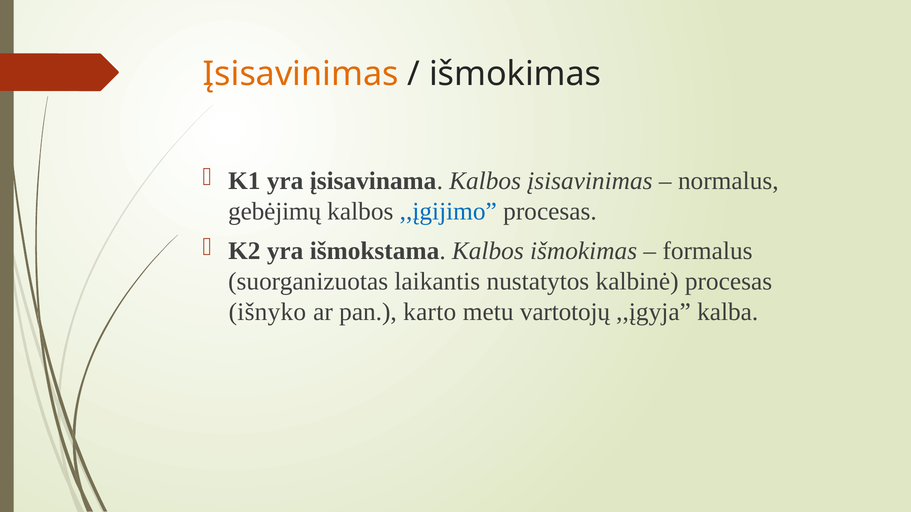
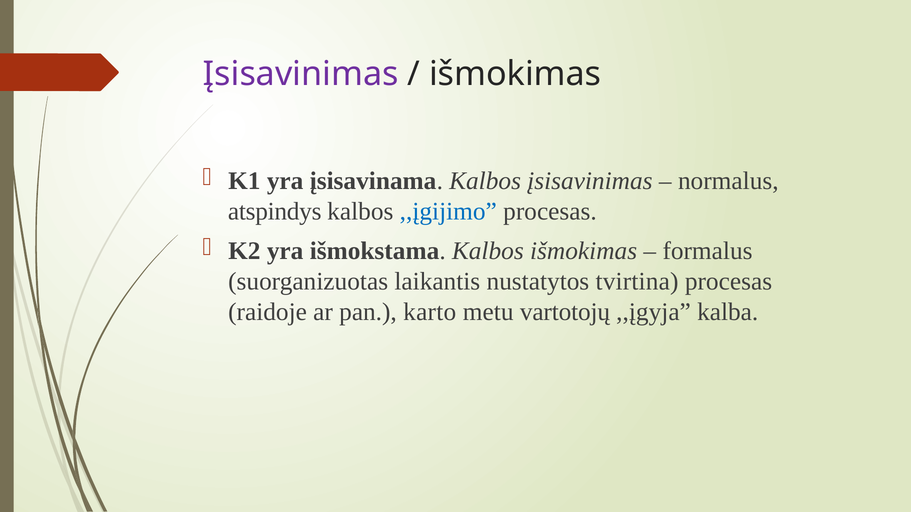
Įsisavinimas colour: orange -> purple (301, 74)
gebėjimų: gebėjimų -> atspindys (275, 211)
kalbinė: kalbinė -> tvirtina (637, 282)
išnyko: išnyko -> raidoje (268, 312)
